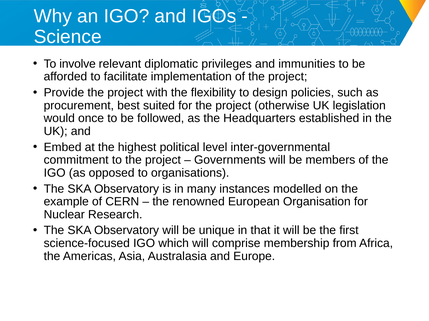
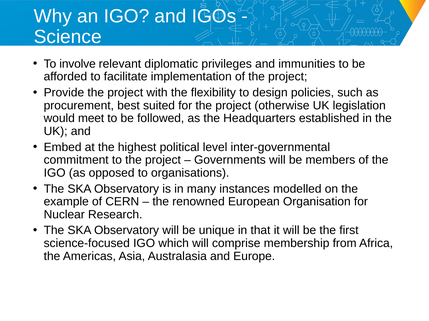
once: once -> meet (91, 118)
